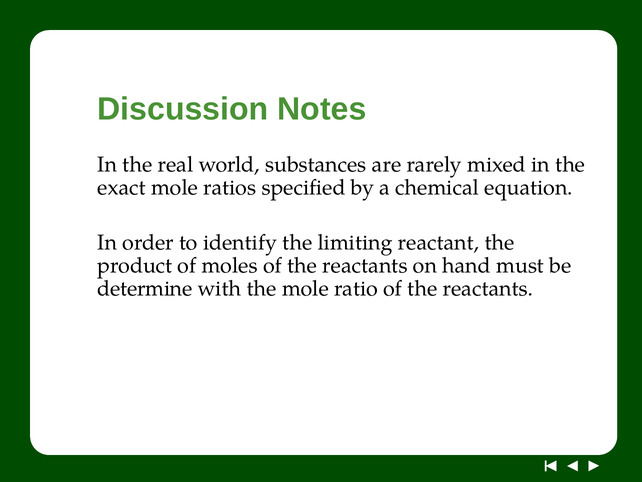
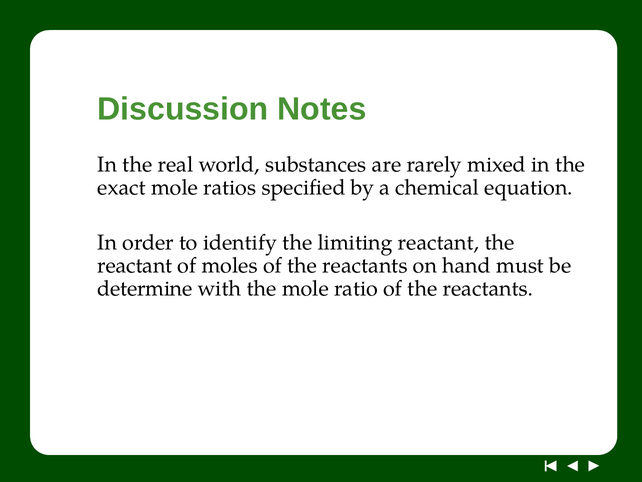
product: product -> reactant (135, 265)
